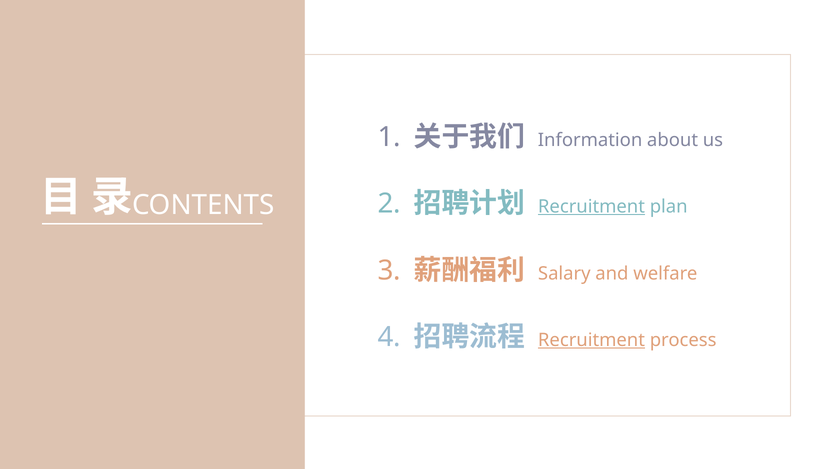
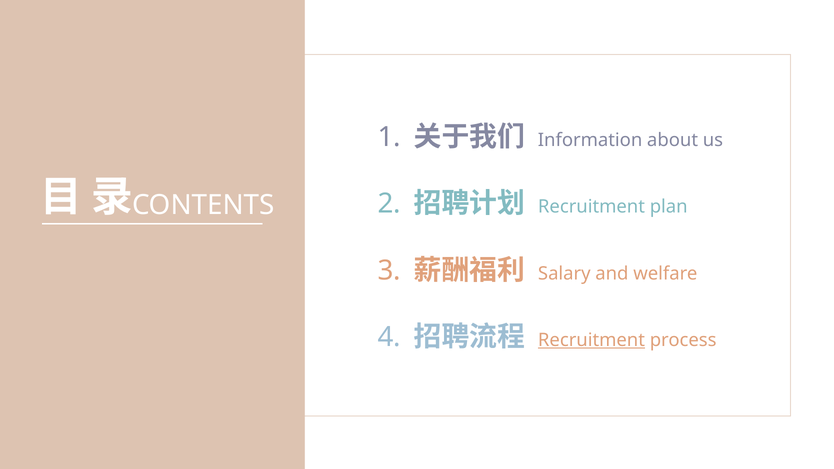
Recruitment underline: present -> none (591, 207)
